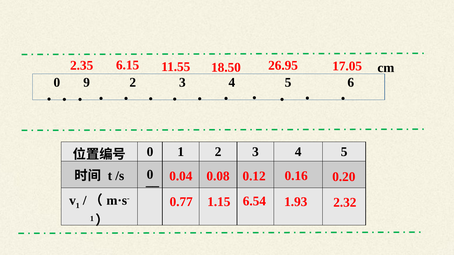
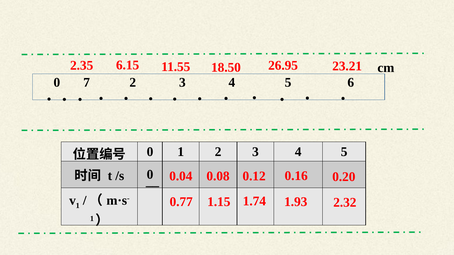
17.05: 17.05 -> 23.21 (347, 66)
9: 9 -> 7 (87, 83)
6.54: 6.54 -> 1.74 (254, 201)
